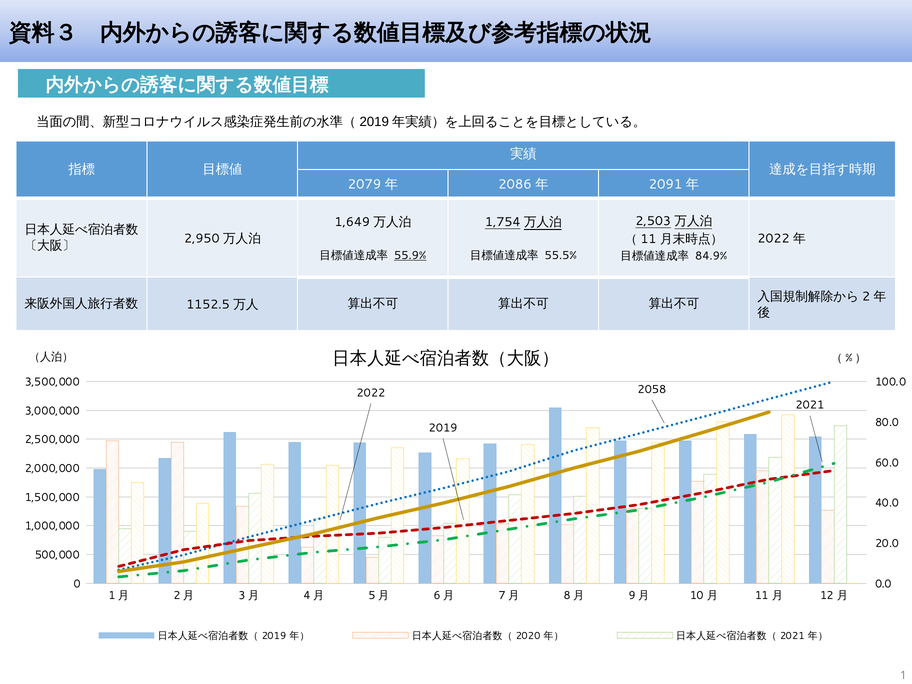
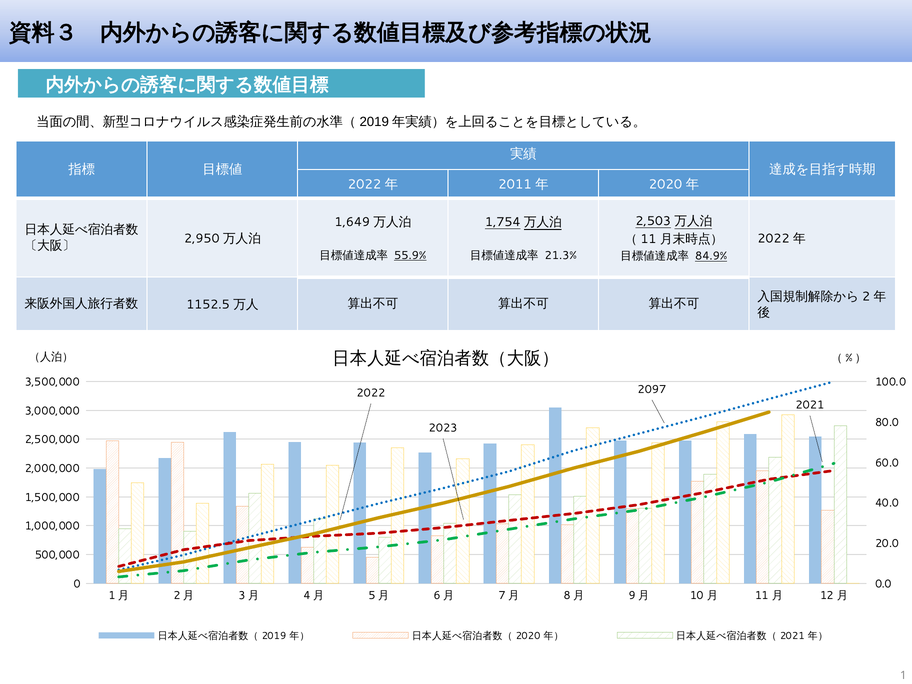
2079: 2079 -> 2022 (364, 185)
2086: 2086 -> 2011 (515, 185)
2091: 2091 -> 2020 (665, 185)
55.5%: 55.5% -> 21.3% (561, 255)
84.9% underline: none -> present (711, 256)
2058: 2058 -> 2097 (652, 389)
2019: 2019 -> 2023 (443, 428)
